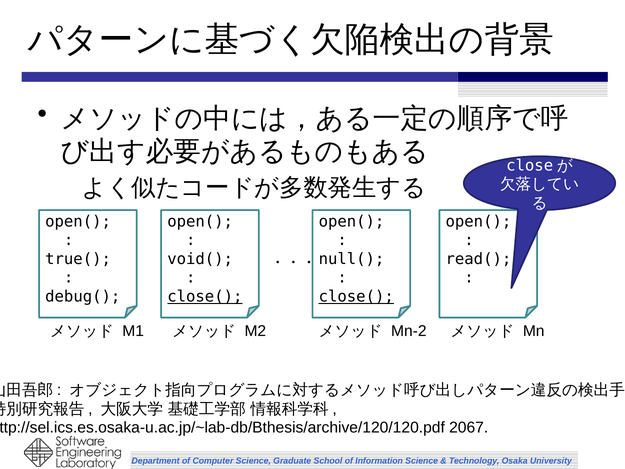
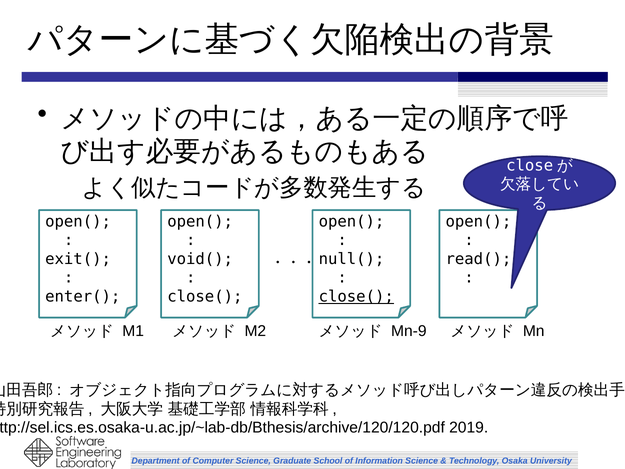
true(: true( -> exit( (78, 259)
debug(: debug( -> enter( (83, 296)
close( underline: present -> none (205, 296)
Mn-2: Mn-2 -> Mn-9 (409, 331)
2067: 2067 -> 2019 (469, 427)
